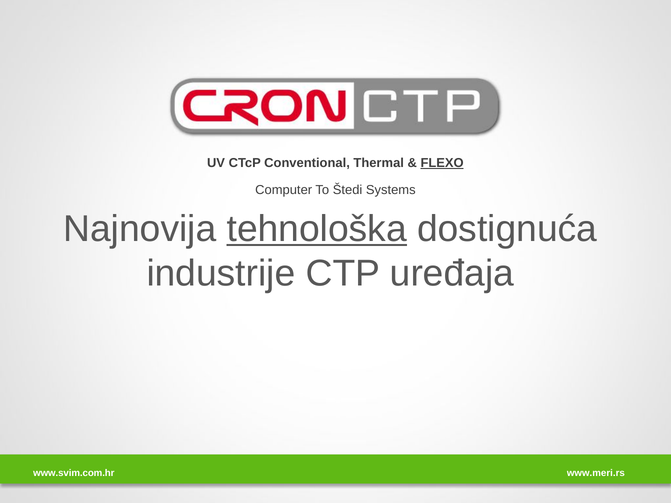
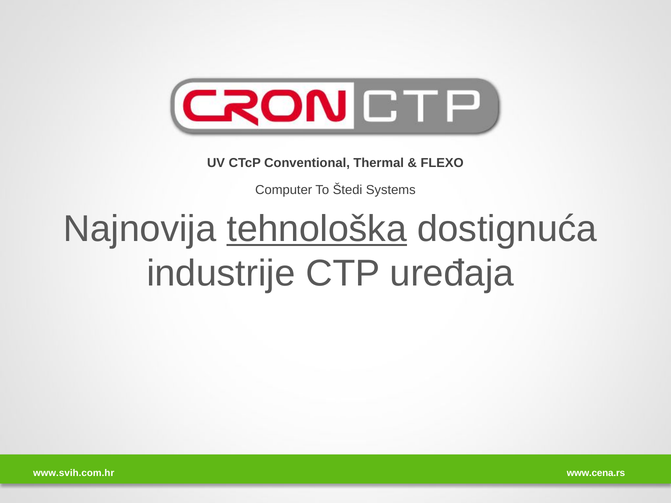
FLEXO underline: present -> none (442, 163)
www.svim.com.hr: www.svim.com.hr -> www.svih.com.hr (74, 473)
www.meri.rs: www.meri.rs -> www.cena.rs (596, 473)
